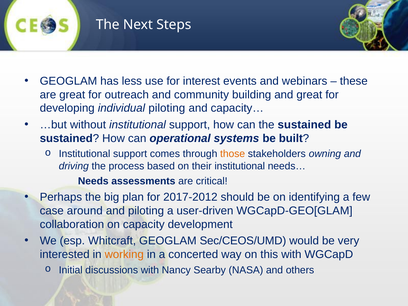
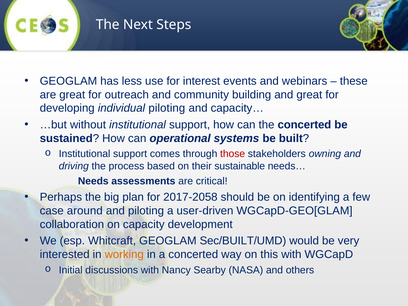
the sustained: sustained -> concerted (304, 125)
those colour: orange -> red (233, 154)
their institutional: institutional -> sustainable (240, 166)
2017-2012: 2017-2012 -> 2017-2058 (190, 197)
Sec/CEOS/UMD: Sec/CEOS/UMD -> Sec/BUILT/UMD (243, 241)
